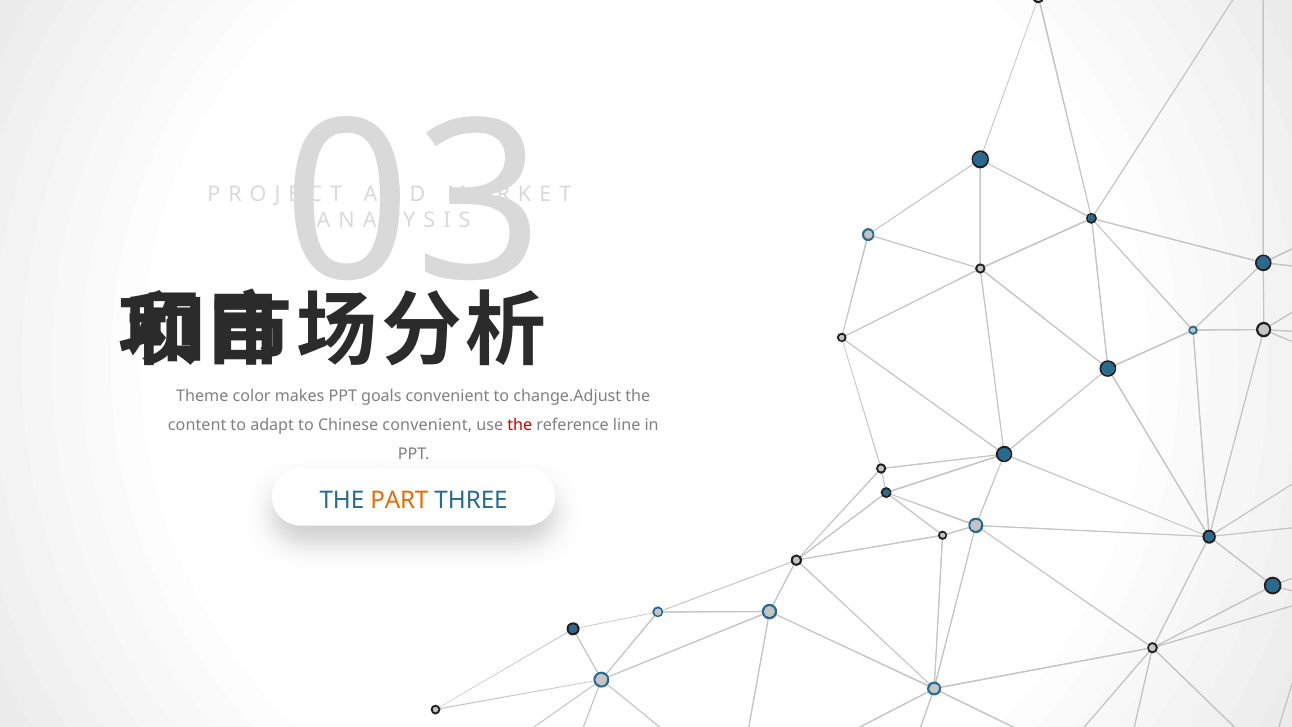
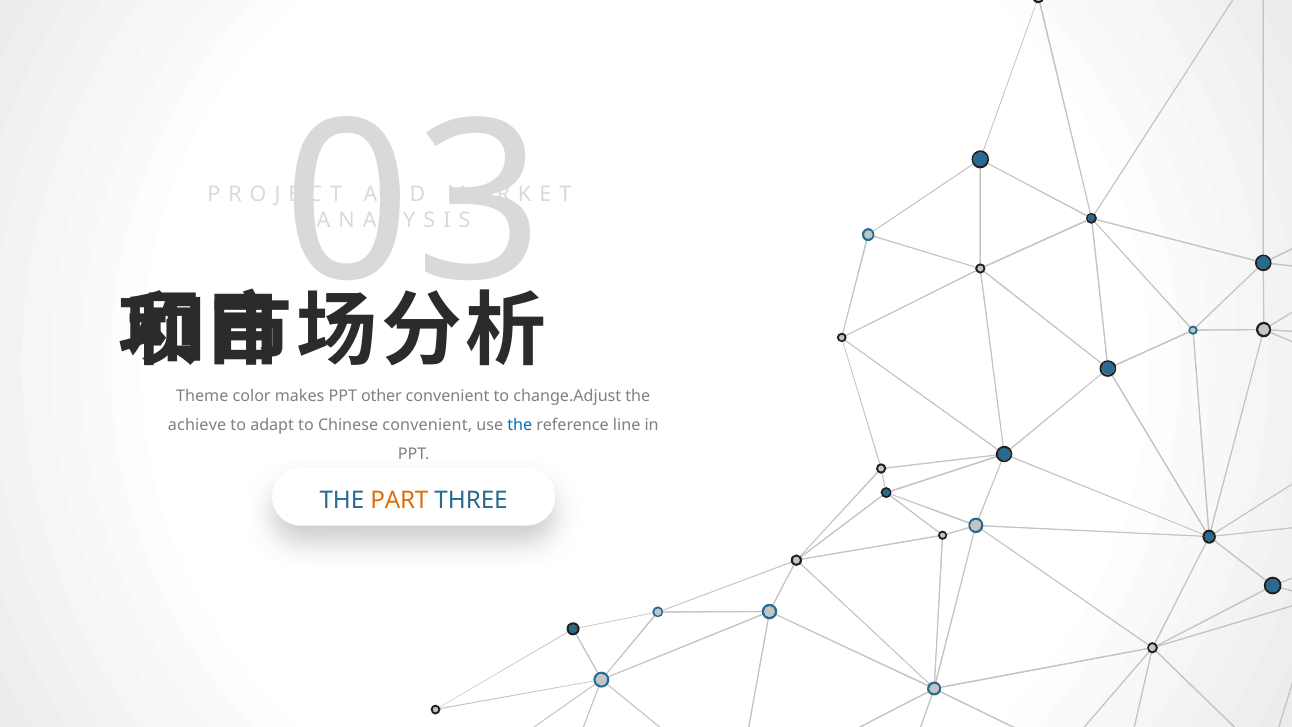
goals: goals -> other (381, 396)
content: content -> achieve (197, 425)
the colour: red -> blue (520, 425)
